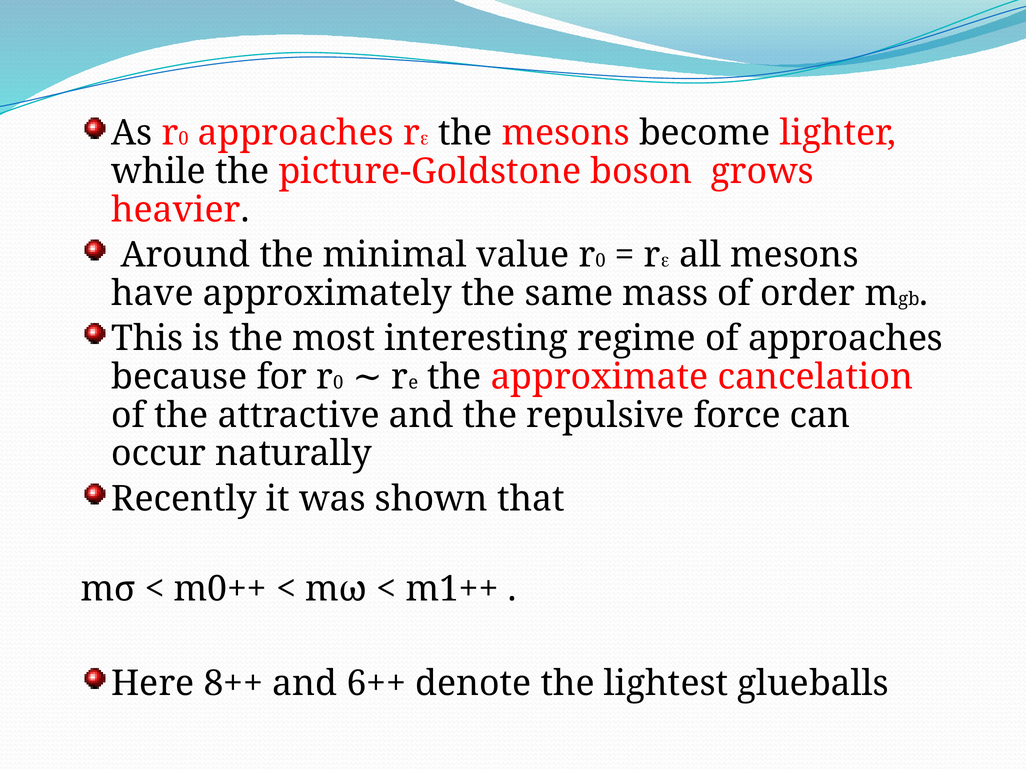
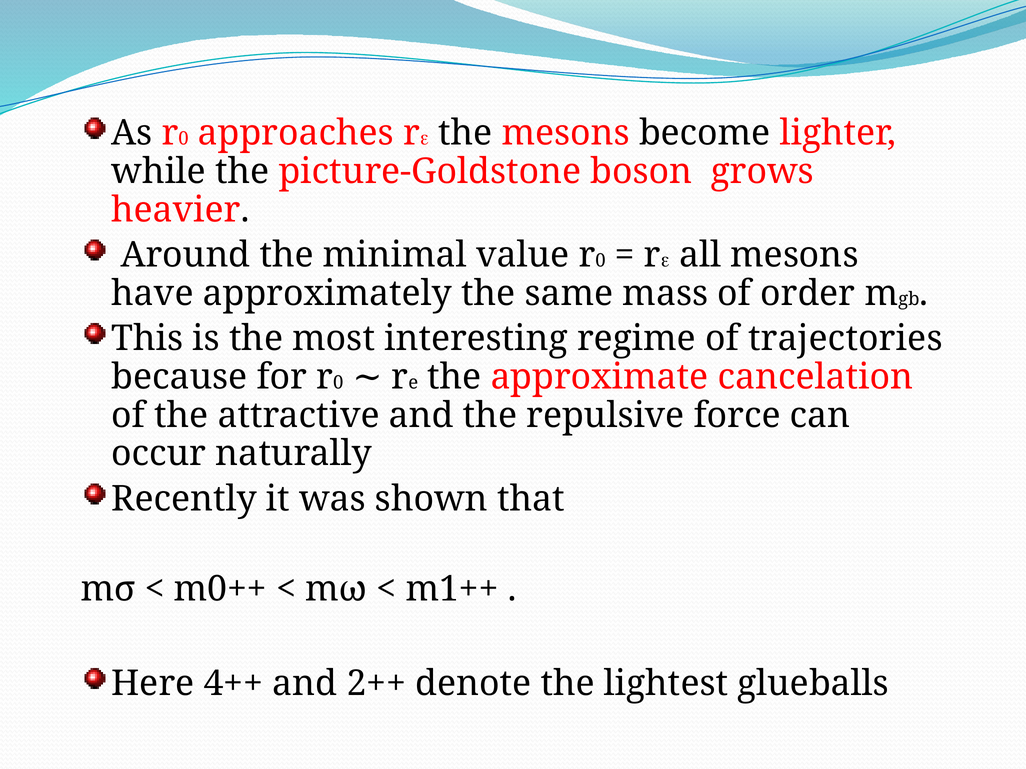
of approaches: approaches -> trajectories (845, 339)
8++: 8++ -> 4++ (233, 684)
6++: 6++ -> 2++ (376, 684)
